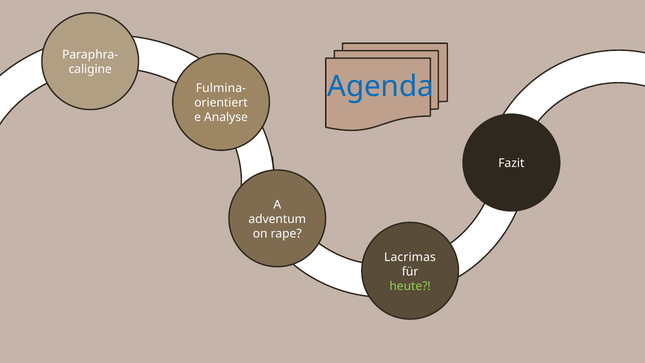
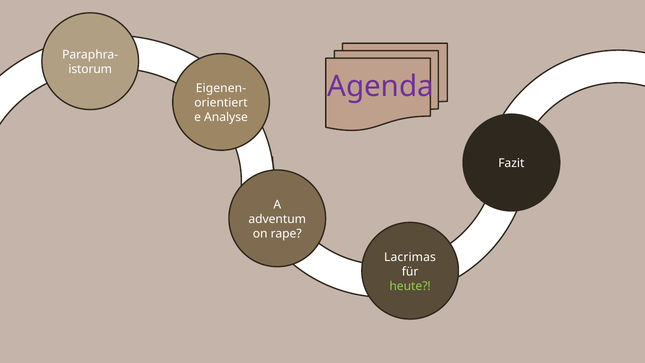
caligine: caligine -> istorum (90, 69)
Agenda colour: blue -> purple (381, 87)
Fulmina-: Fulmina- -> Eigenen- (221, 88)
